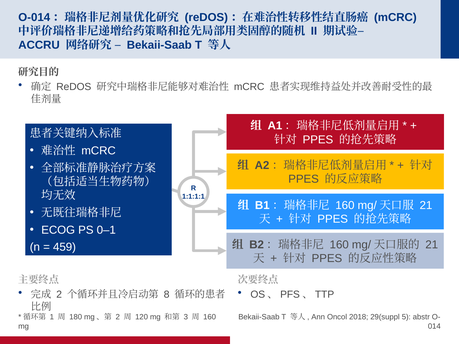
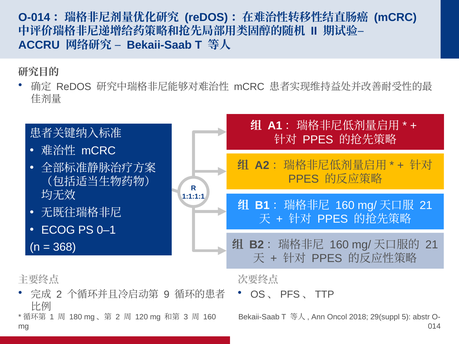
459: 459 -> 368 (65, 247)
8: 8 -> 9 (167, 295)
